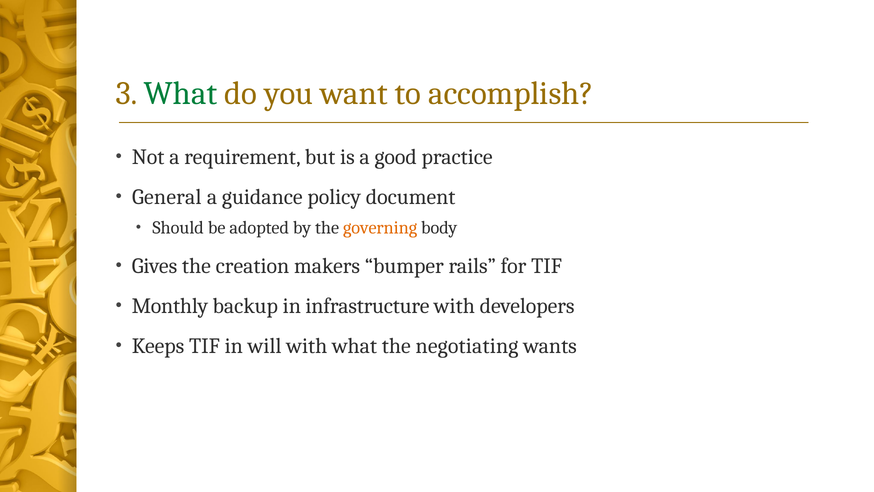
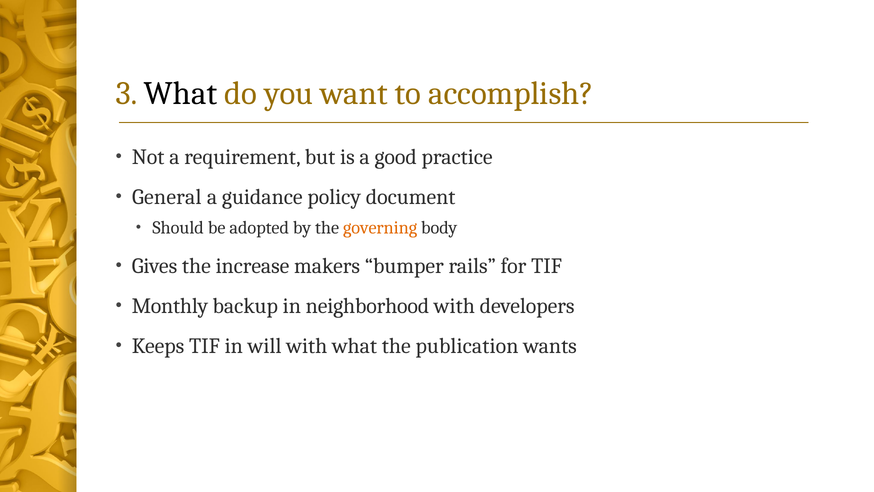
What colour: green -> black (181, 94)
creation: creation -> increase (252, 266)
infrastructure: infrastructure -> neighborhood (367, 306)
negotiating: negotiating -> publication (467, 346)
